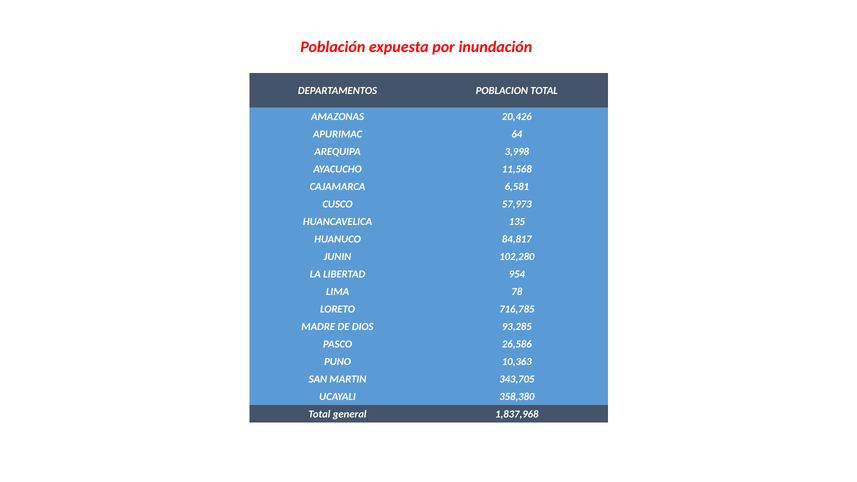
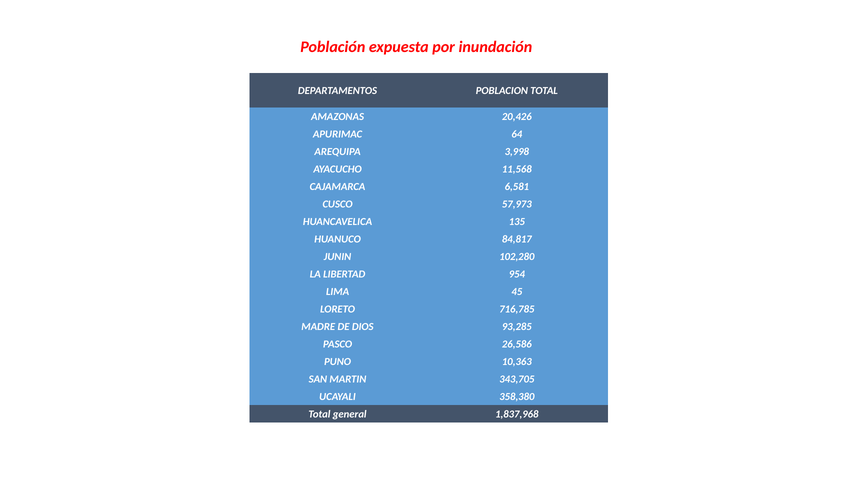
78: 78 -> 45 (517, 292)
